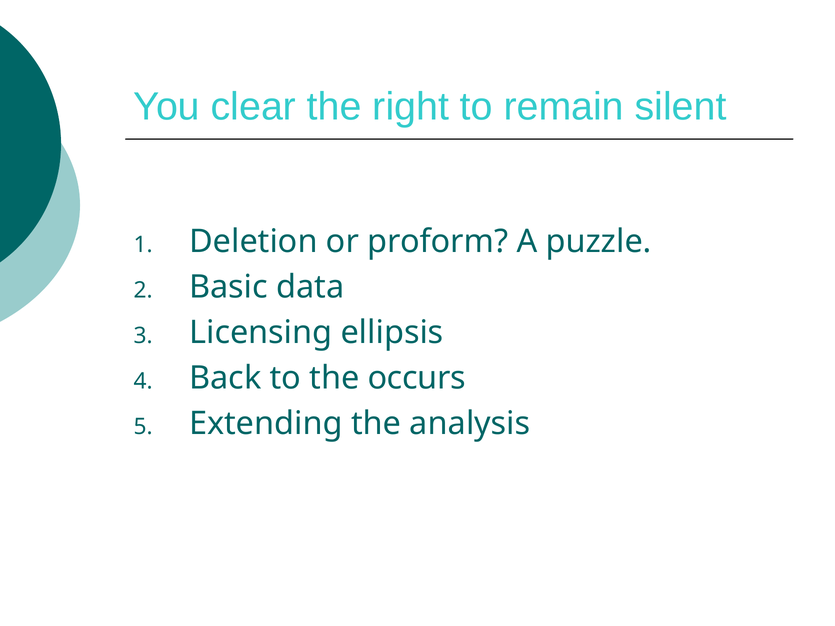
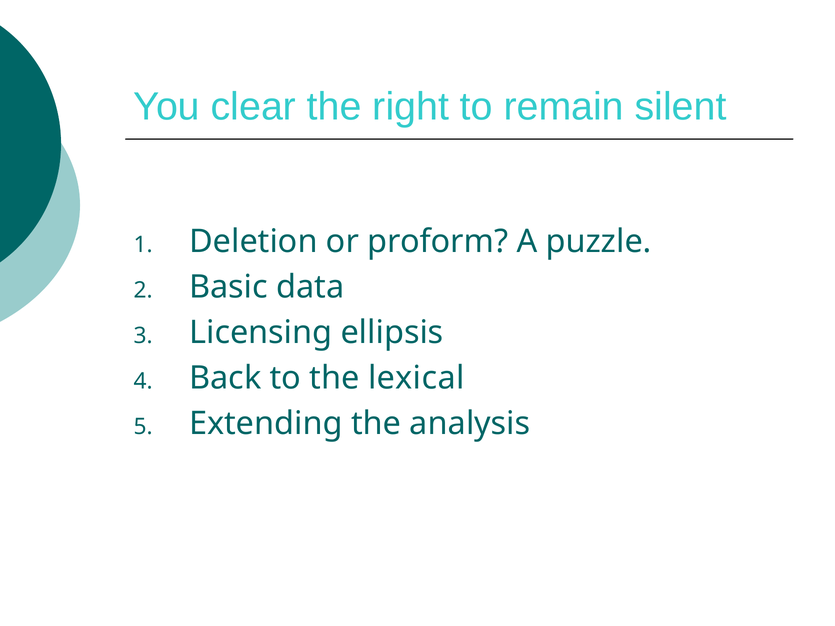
occurs: occurs -> lexical (416, 378)
